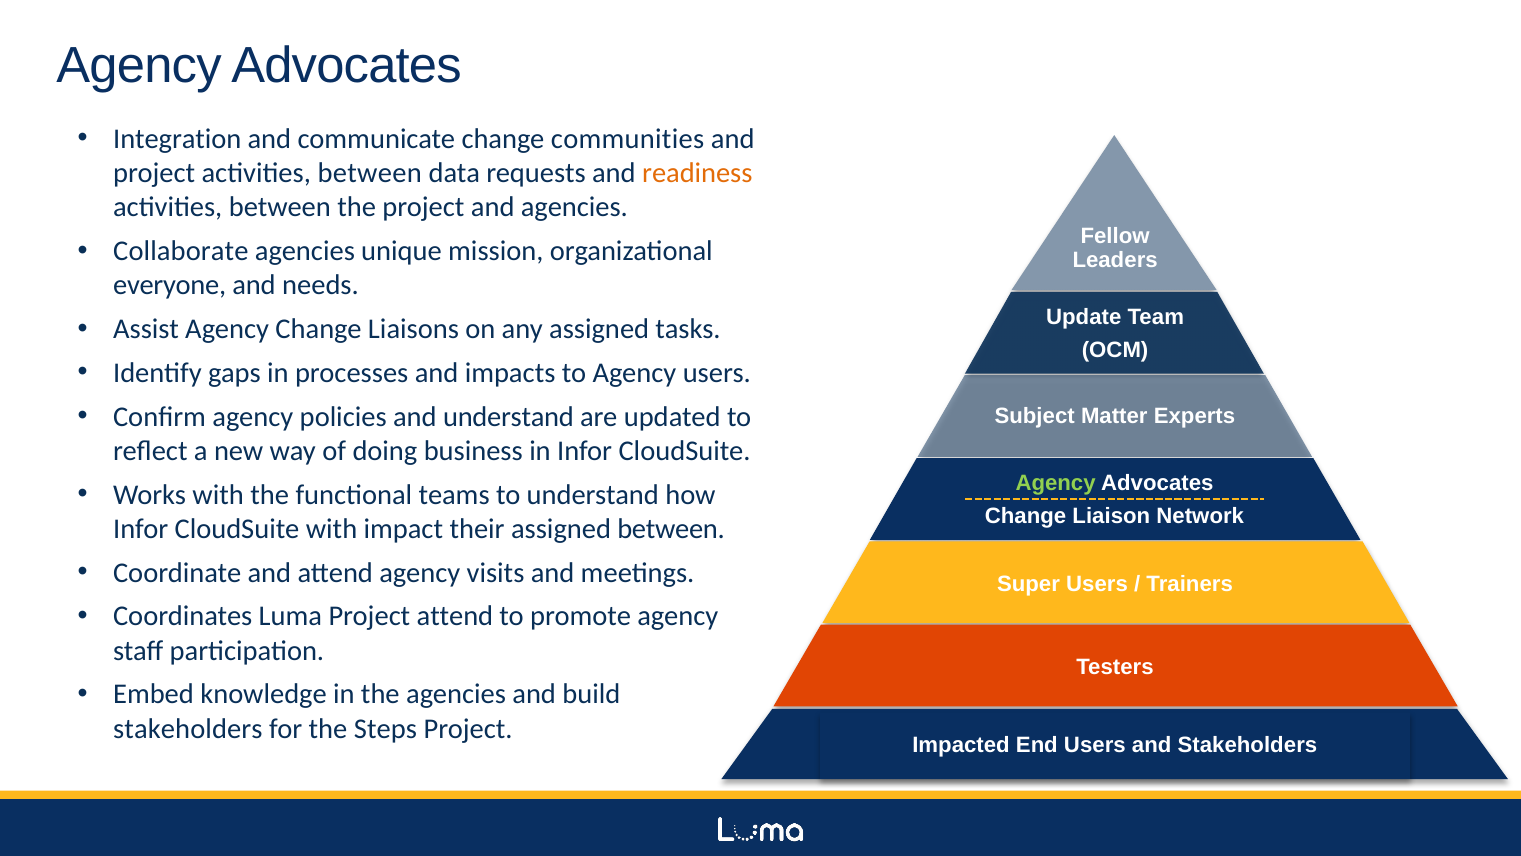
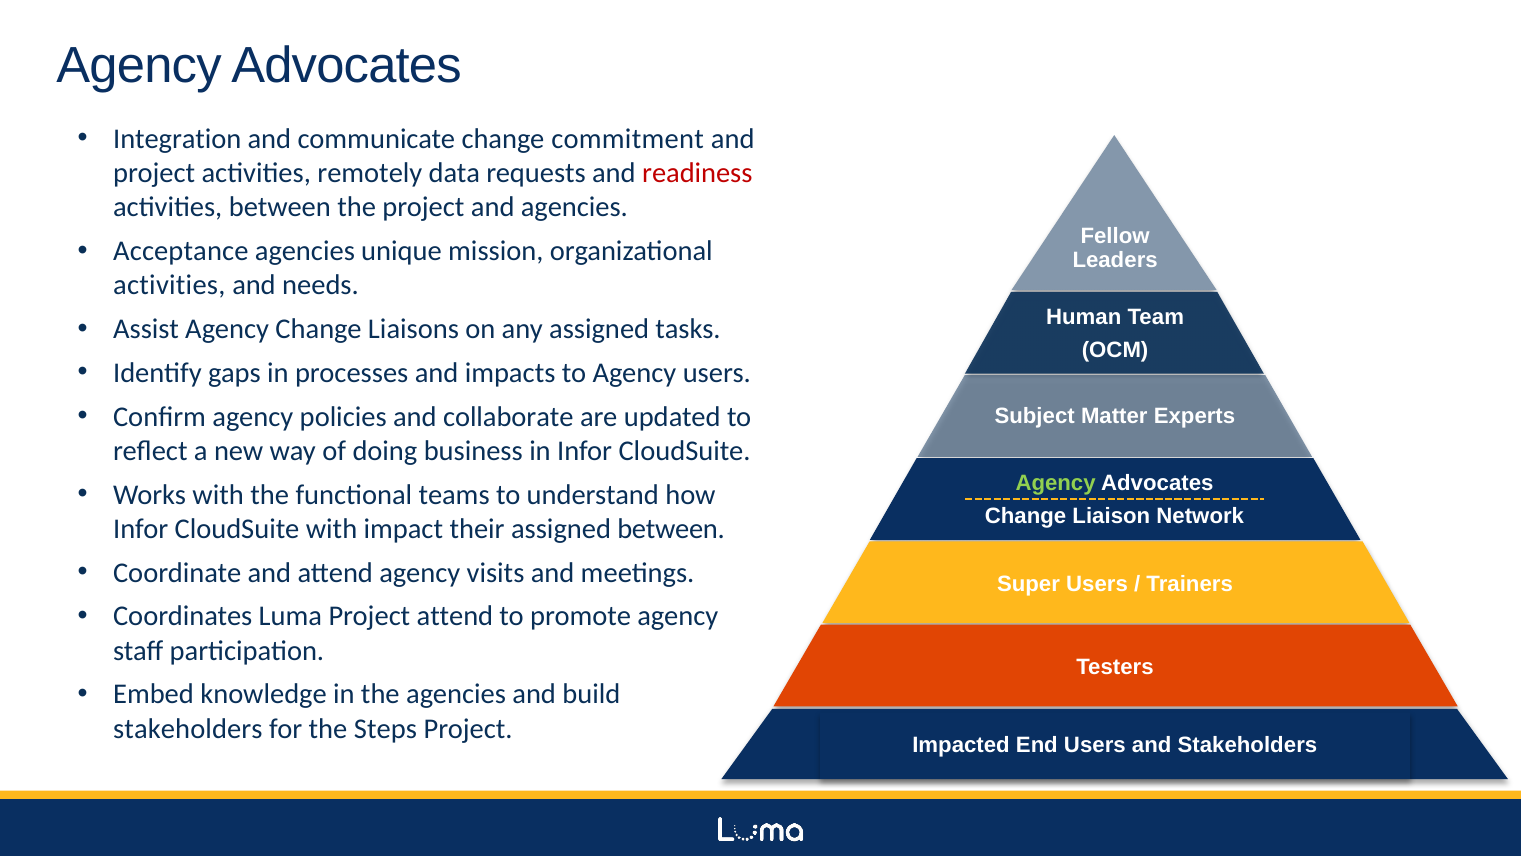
communities: communities -> commitment (628, 139)
project activities between: between -> remotely (370, 173)
readiness colour: orange -> red (697, 173)
Collaborate: Collaborate -> Acceptance (181, 251)
everyone: everyone -> activities (169, 285)
Update: Update -> Human (1084, 317)
and understand: understand -> collaborate (508, 417)
